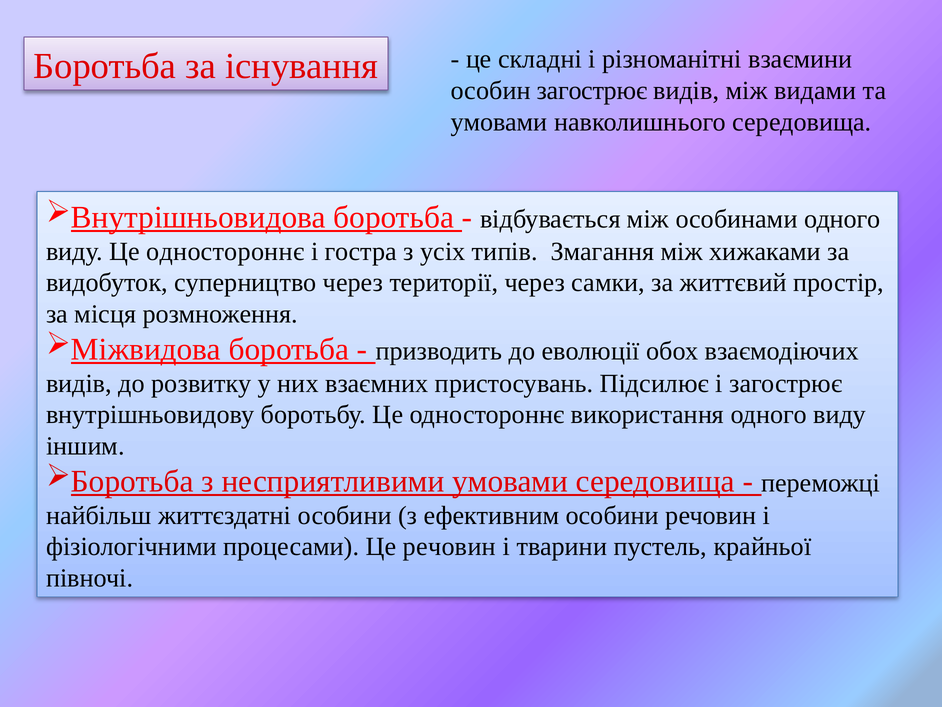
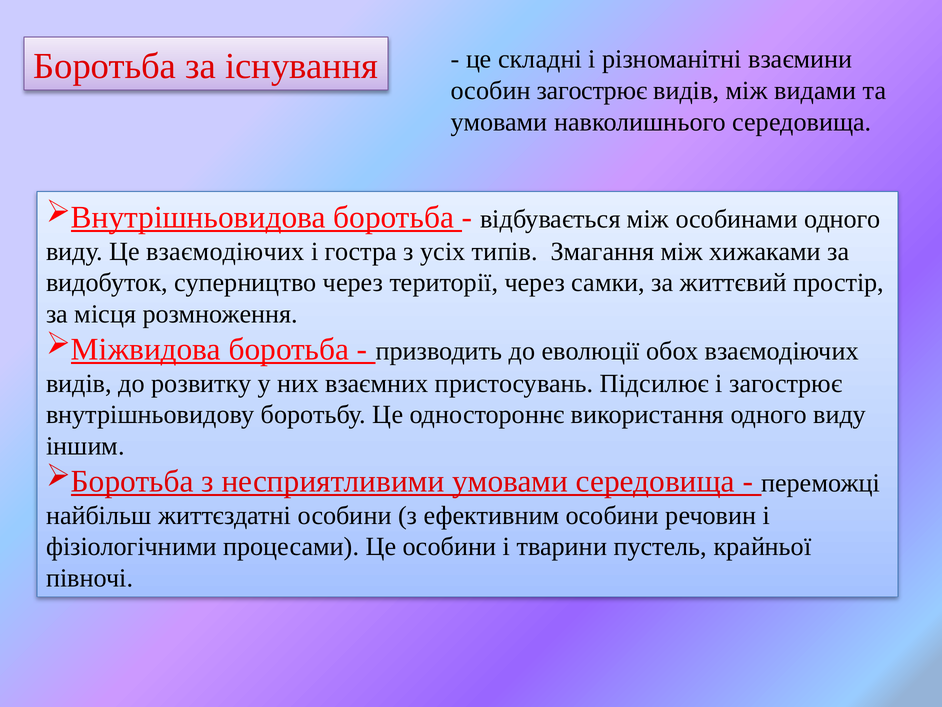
виду Це одностороннє: одностороннє -> взаємодіючих (225, 251)
Це речовин: речовин -> особини (450, 546)
